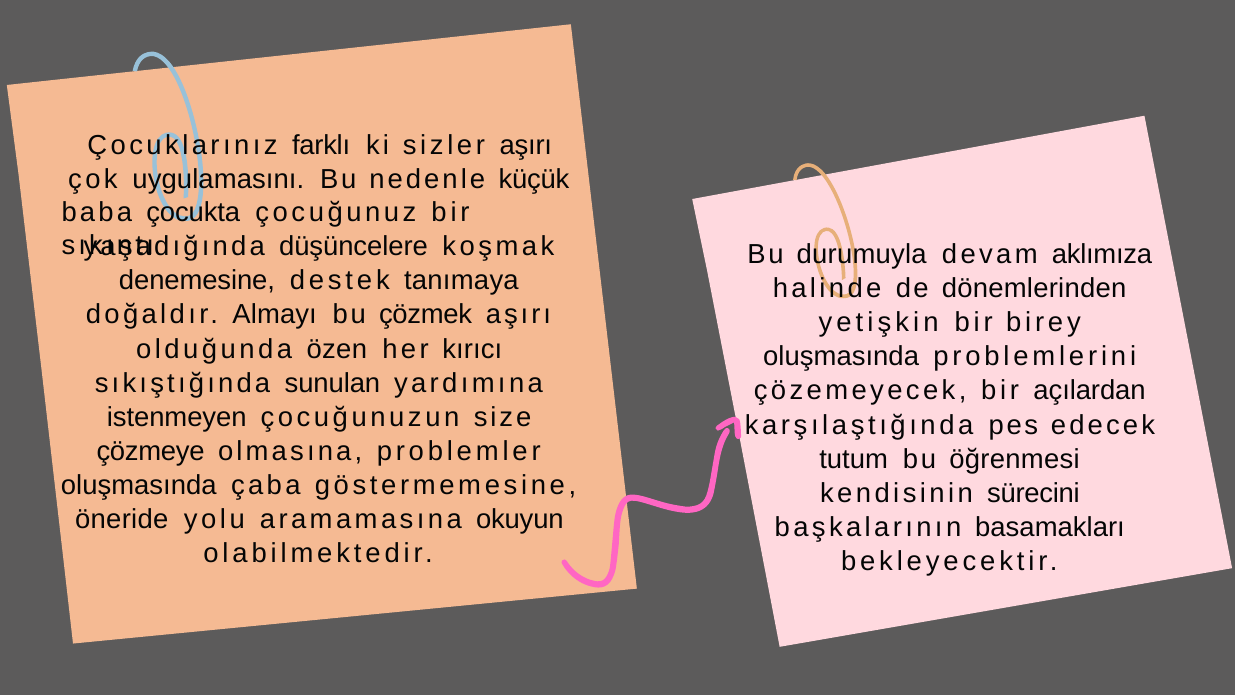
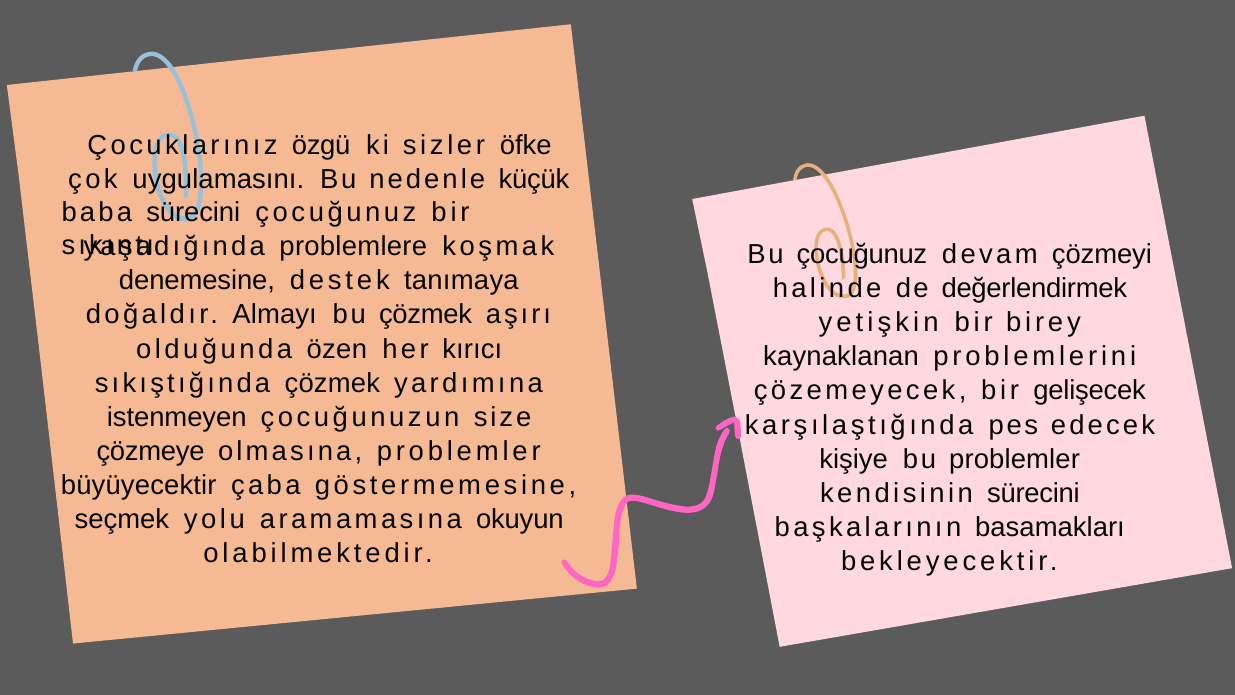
farklı: farklı -> özgü (321, 146)
sizler aşırı: aşırı -> öfke (526, 146)
baba çocukta: çocukta -> sürecini (193, 213)
düşüncelere: düşüncelere -> problemlere (353, 247)
Bu durumuyla: durumuyla -> çocuğunuz (862, 254)
aklımıza: aklımıza -> çözmeyi (1102, 254)
dönemlerinden: dönemlerinden -> değerlendirmek (1034, 288)
oluşmasında: oluşmasında -> kaynaklanan (841, 357)
sıkıştığında sunulan: sunulan -> çözmek (332, 383)
açılardan: açılardan -> gelişecek (1090, 391)
tutum: tutum -> kişiye (854, 459)
bu öğrenmesi: öğrenmesi -> problemler (1015, 459)
oluşmasında: oluşmasında -> büyüyecektir (139, 485)
öneride: öneride -> seçmek (122, 519)
